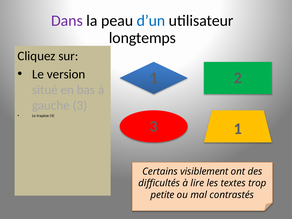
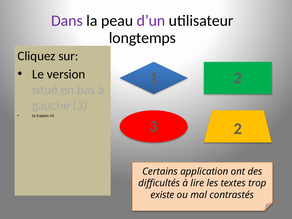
d’un colour: blue -> purple (151, 21)
3 1: 1 -> 2 (238, 129)
visiblement: visiblement -> application (204, 171)
petite: petite -> existe (163, 195)
